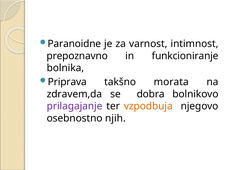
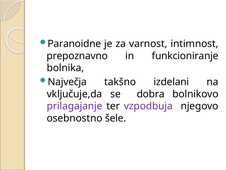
Priprava: Priprava -> Največja (67, 82)
morata: morata -> izdelani (171, 82)
zdravem,da: zdravem,da -> vključuje,da (74, 94)
vzpodbuja colour: orange -> purple (148, 106)
njih: njih -> šele (116, 118)
